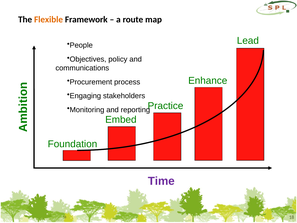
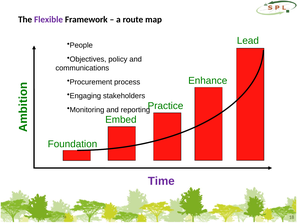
Flexible colour: orange -> purple (49, 19)
